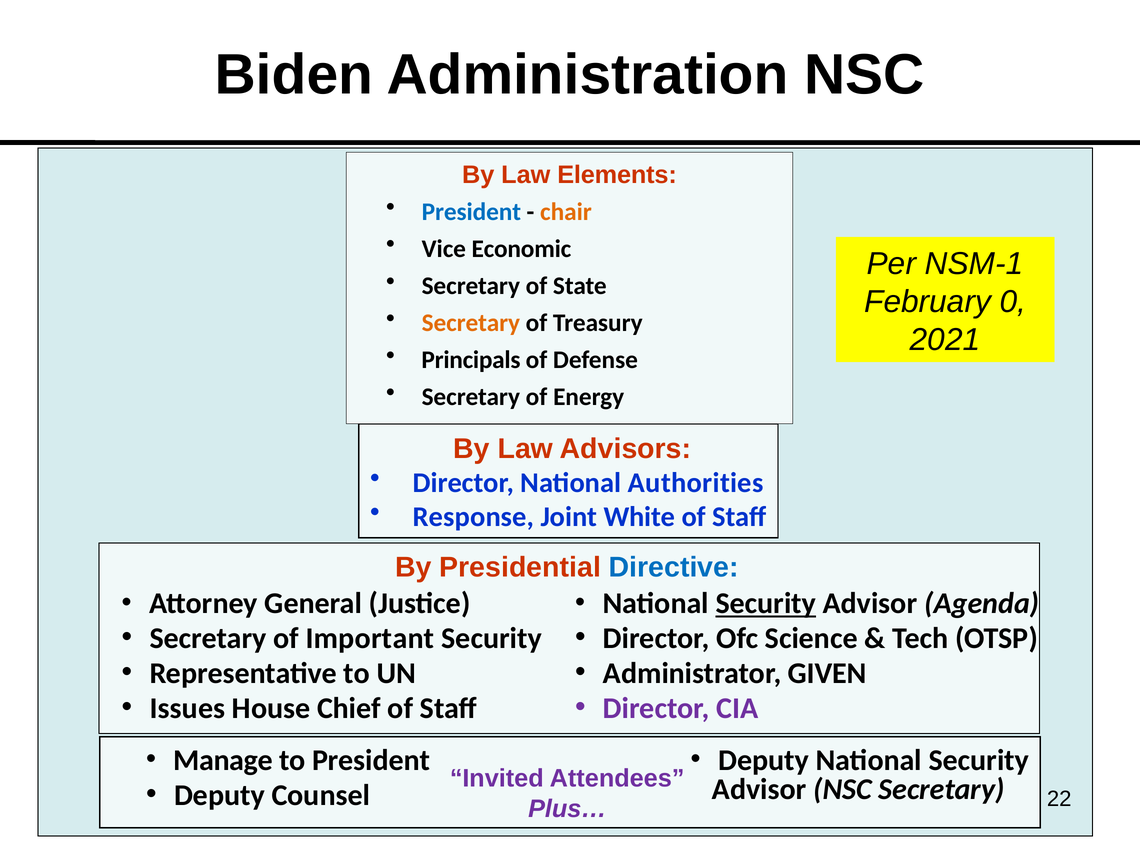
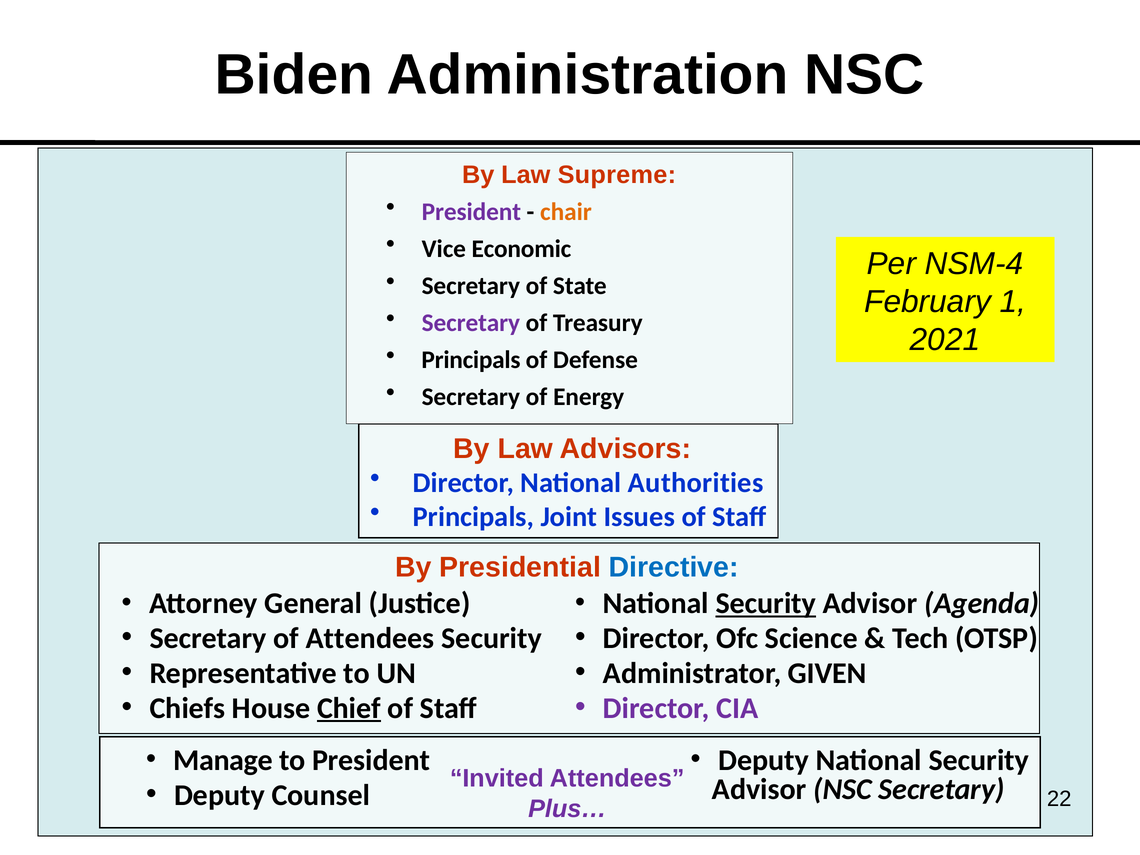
Elements: Elements -> Supreme (617, 175)
President colour: blue -> purple (471, 212)
NSM-1: NSM-1 -> NSM-4 (974, 264)
0: 0 -> 1 (1013, 302)
Secretary colour: orange -> purple (471, 323)
Response: Response -> Principals (473, 517)
White: White -> Issues (639, 517)
of Important: Important -> Attendees (370, 638)
Issues: Issues -> Chiefs (187, 708)
Chief underline: none -> present (349, 708)
